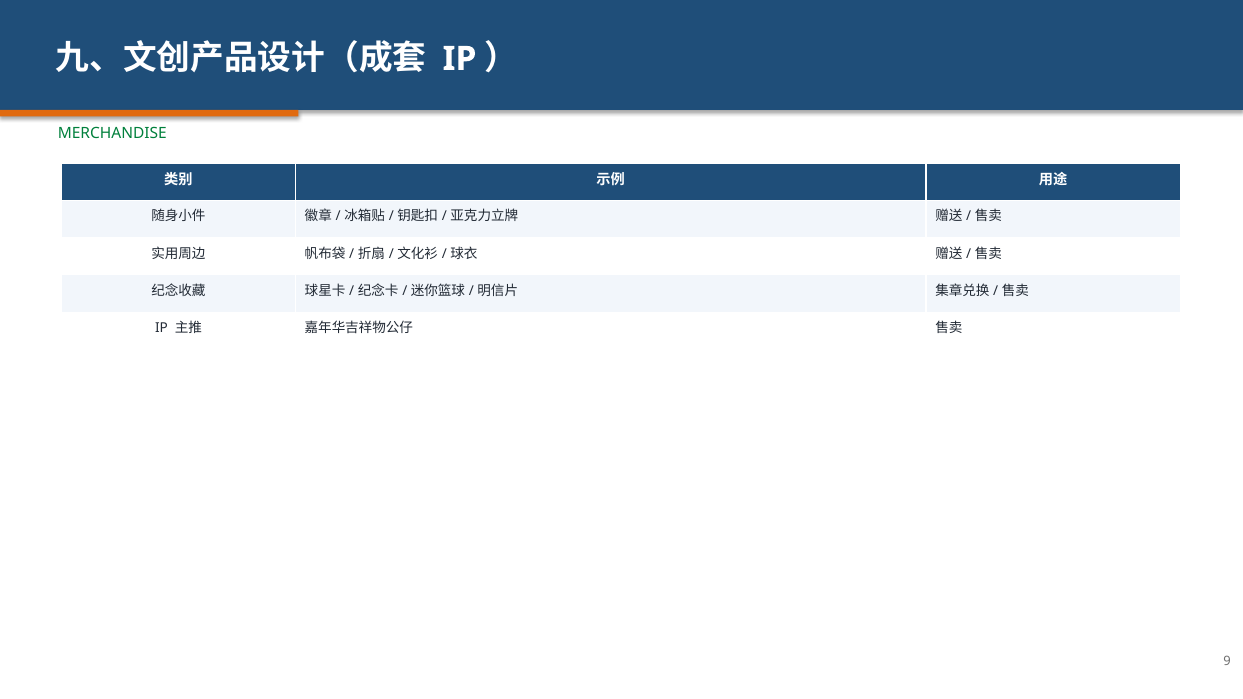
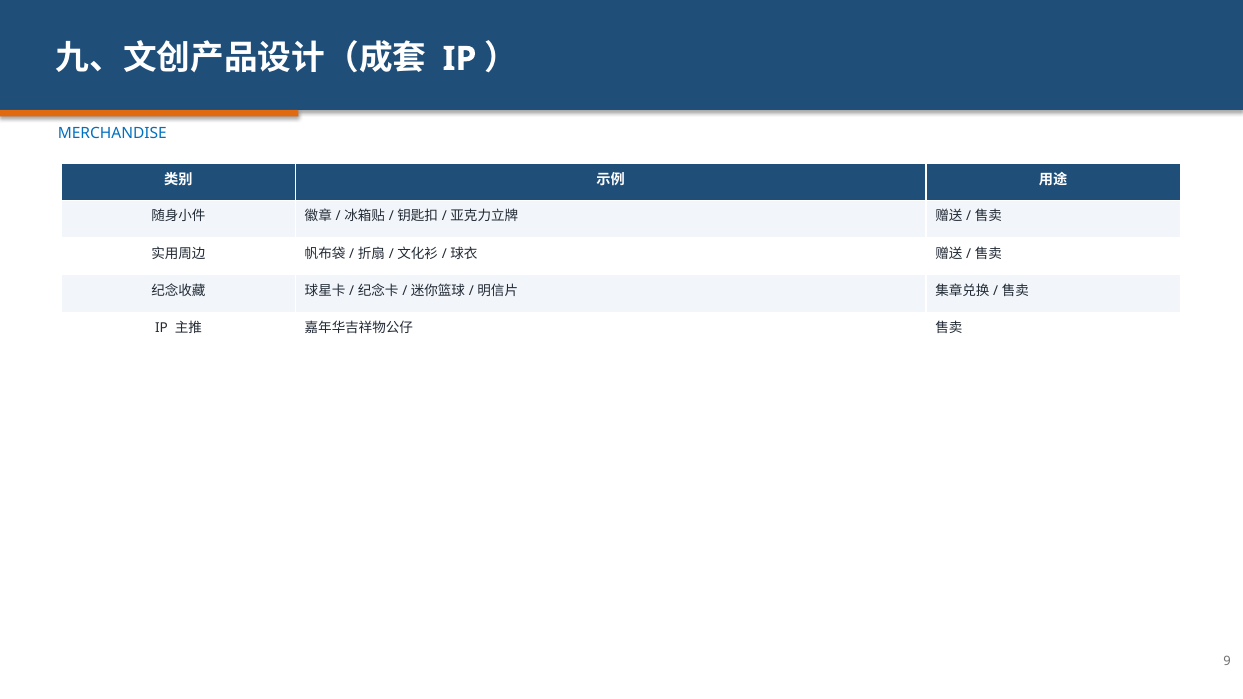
MERCHANDISE colour: green -> blue (112, 133)
